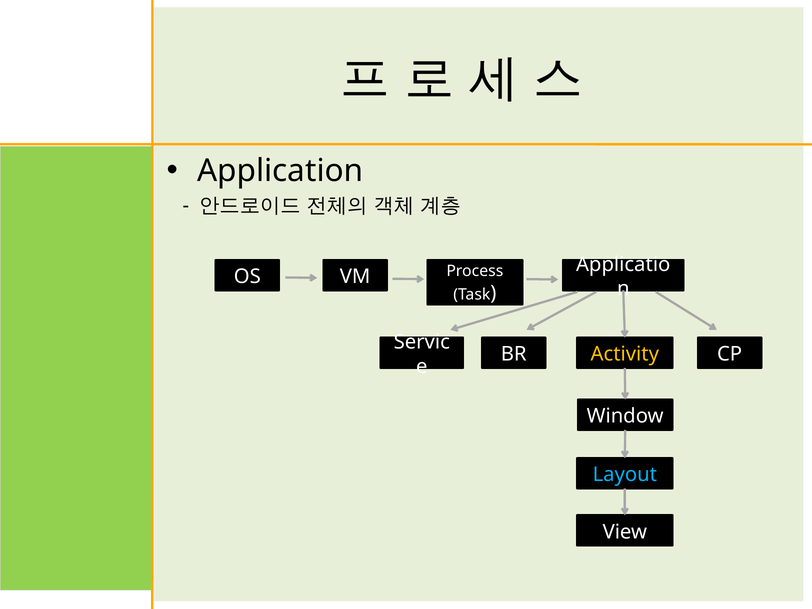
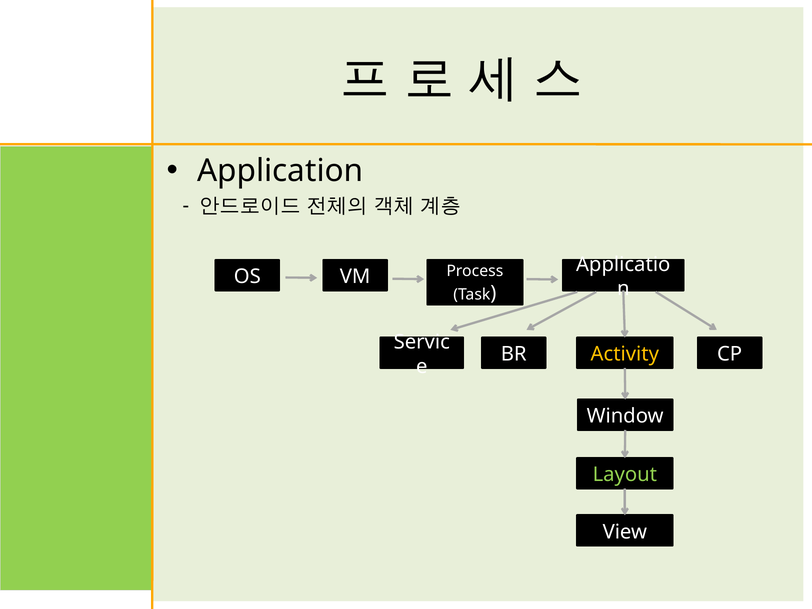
Layout colour: light blue -> light green (625, 475)
